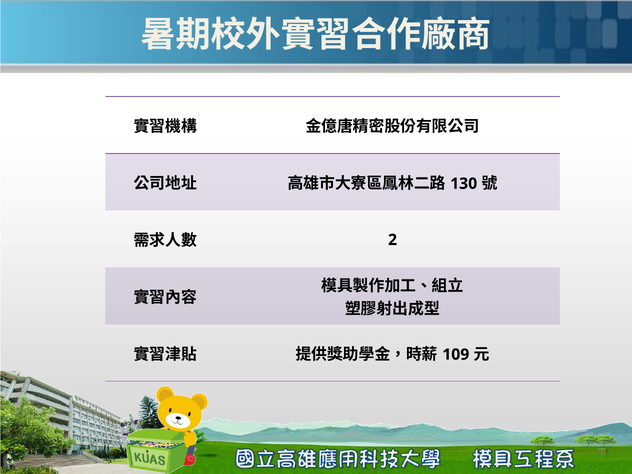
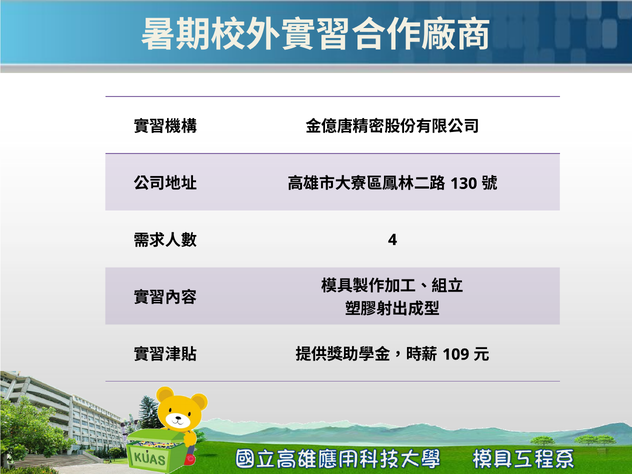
2: 2 -> 4 (393, 240)
